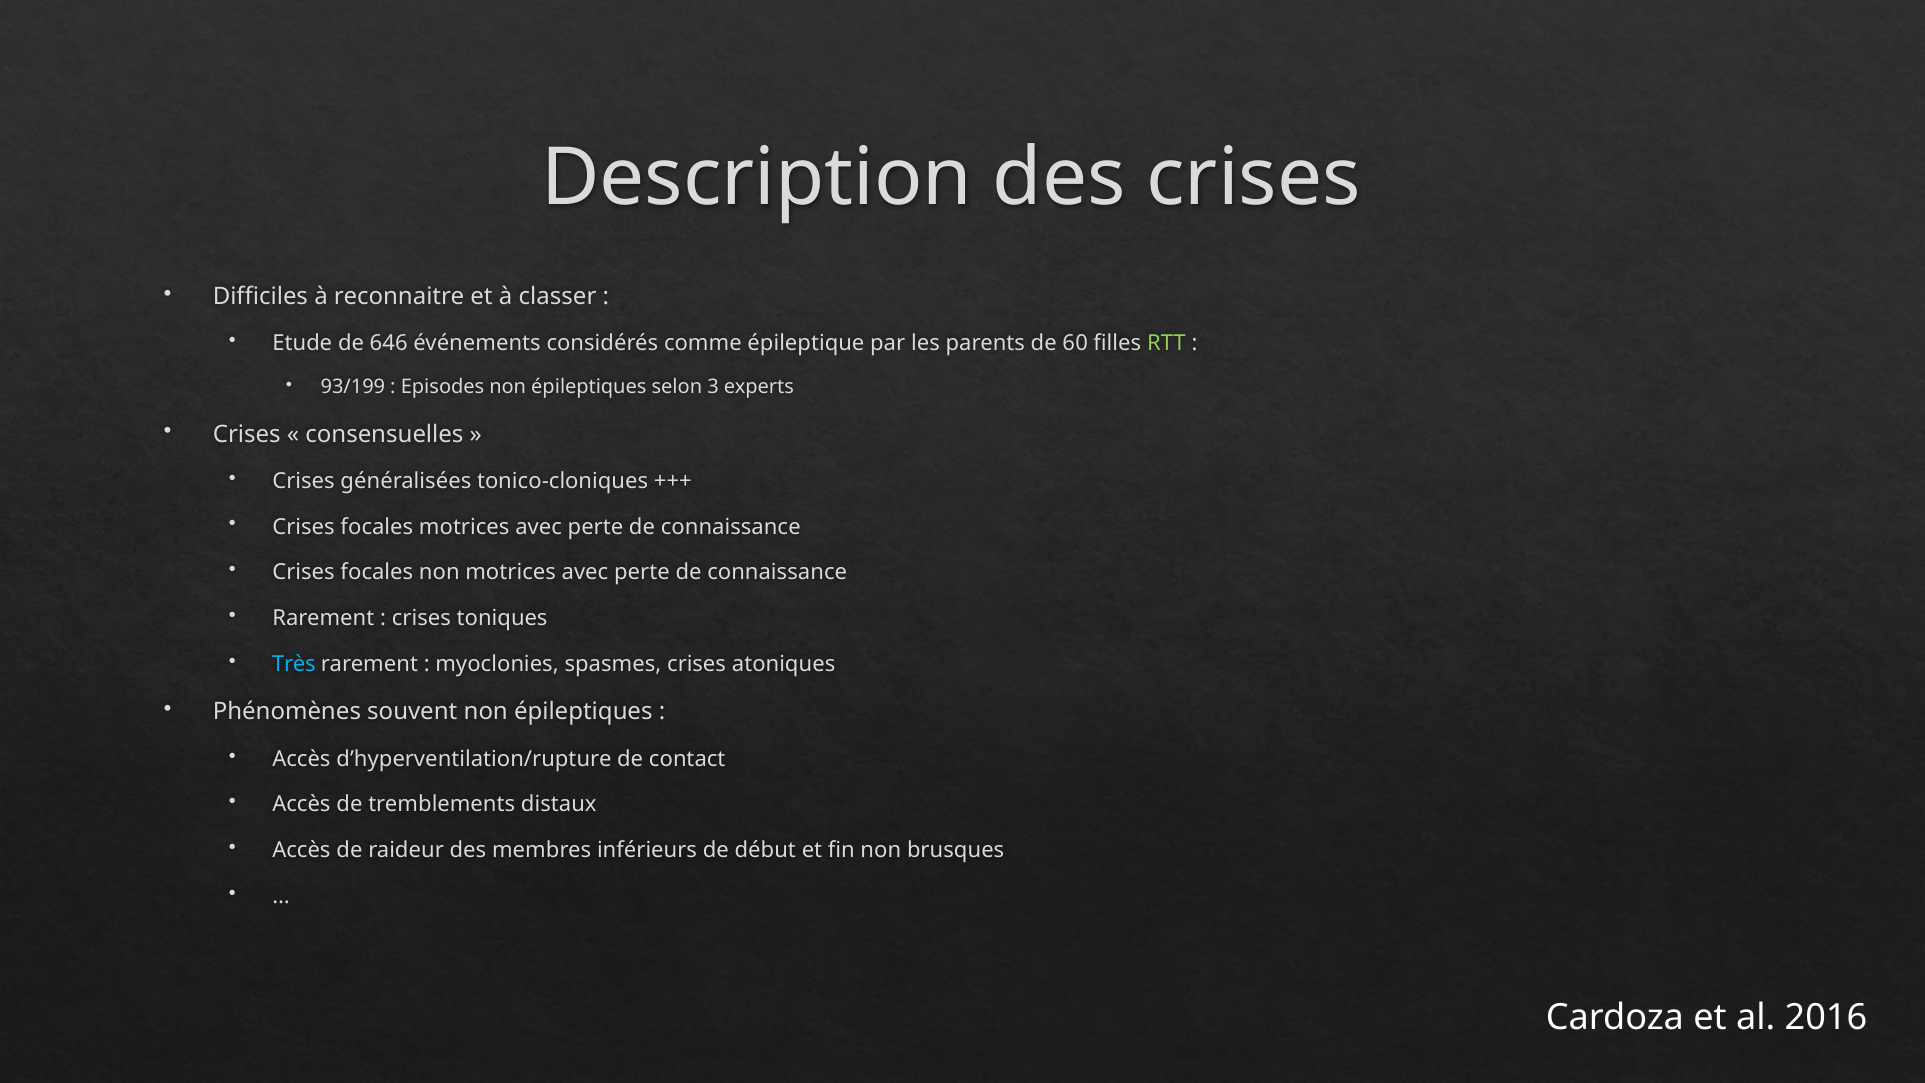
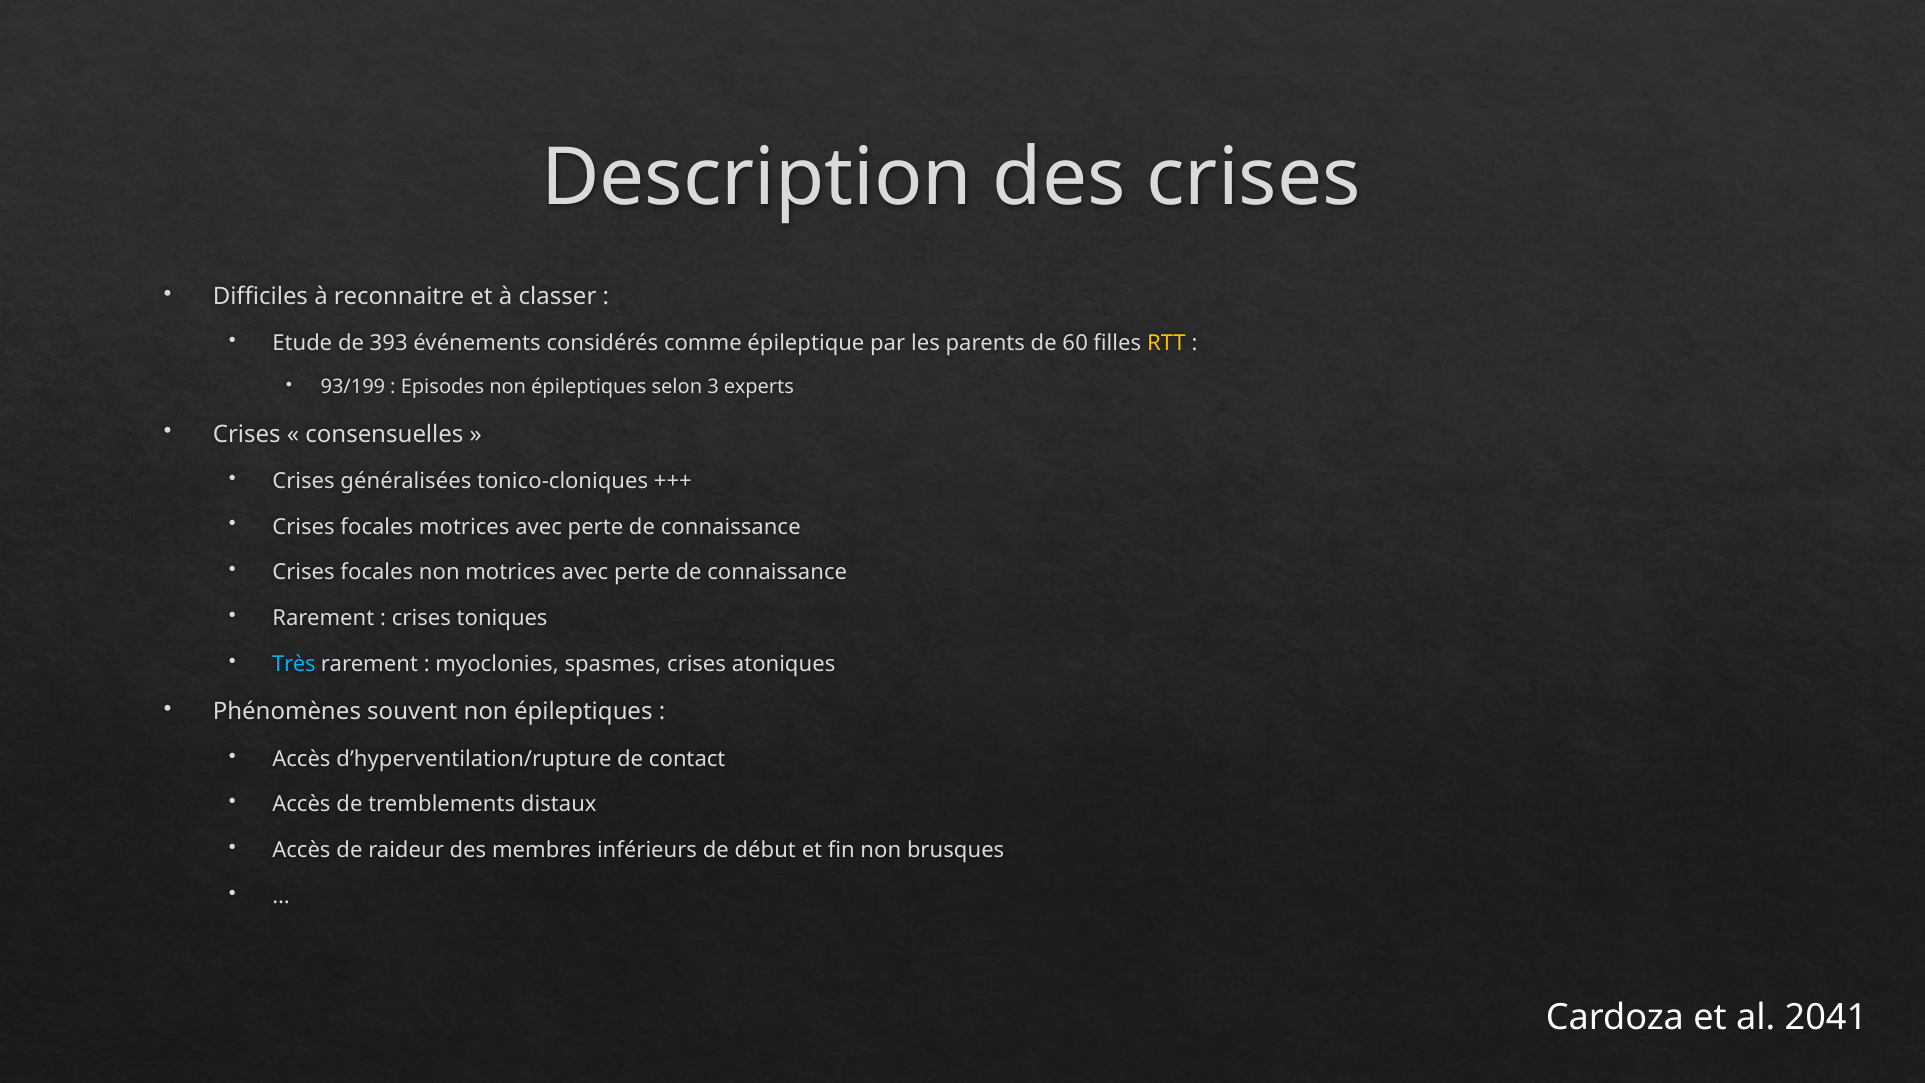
646: 646 -> 393 (389, 344)
RTT colour: light green -> yellow (1166, 344)
2016: 2016 -> 2041 (1826, 1018)
